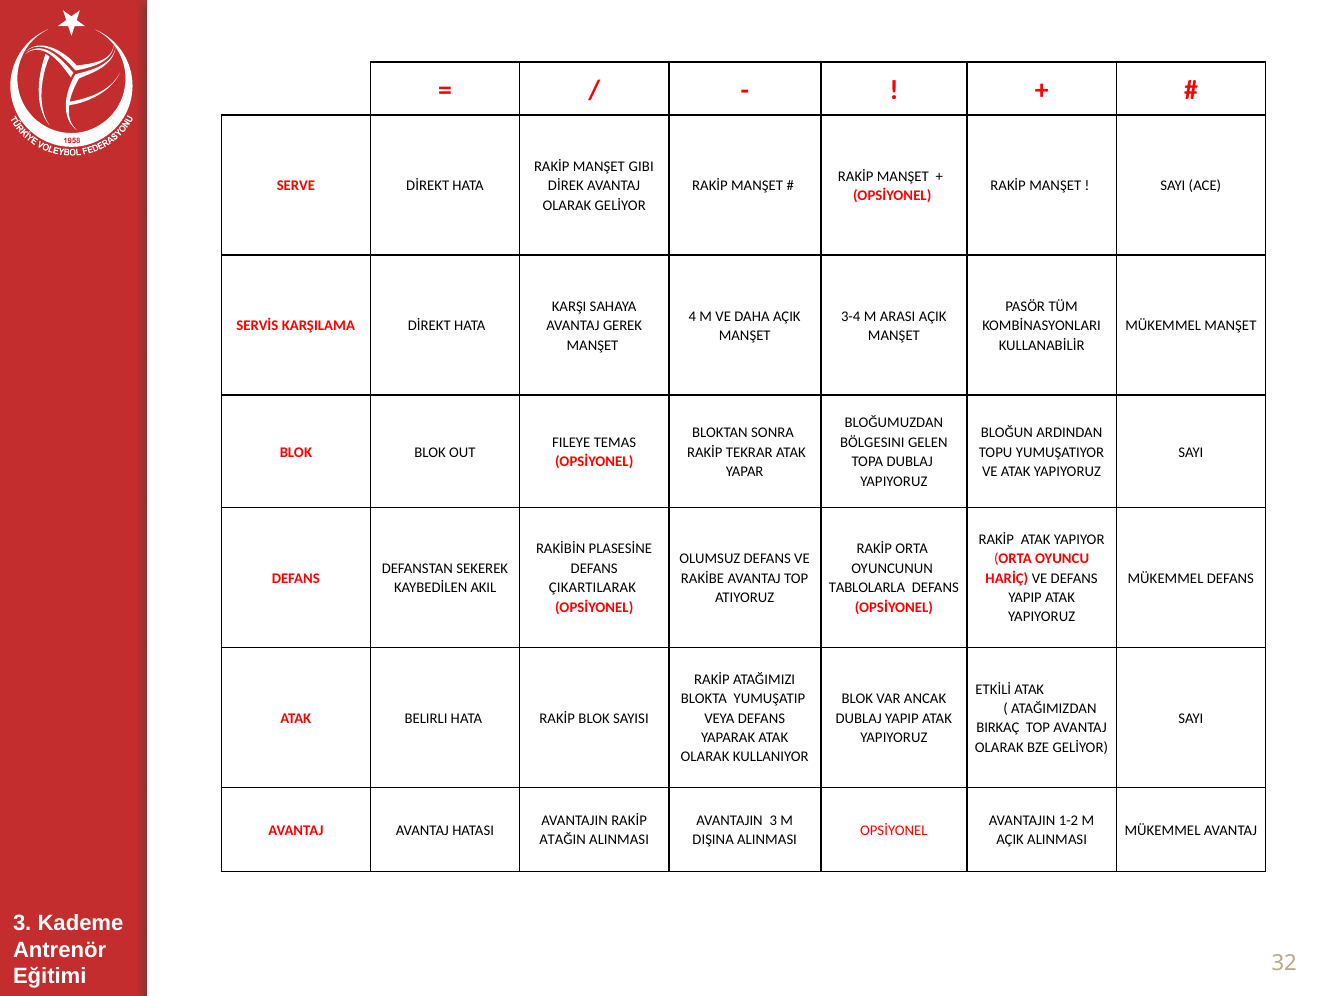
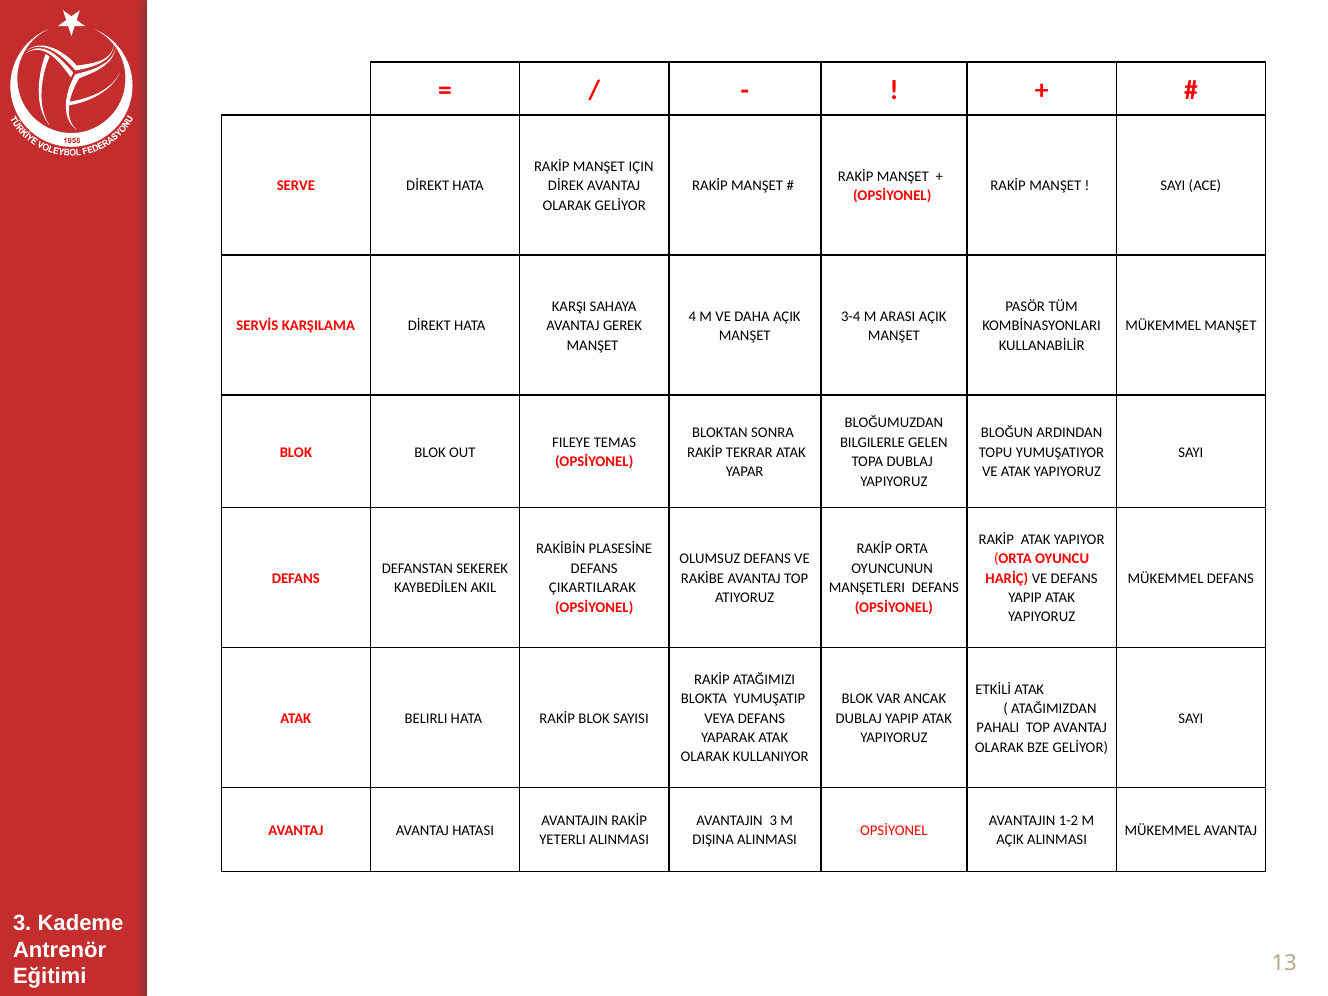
GIBI: GIBI -> IÇIN (641, 167)
BÖLGESINI: BÖLGESINI -> BILGILERLE (872, 442)
TABLOLARLA: TABLOLARLA -> MANŞETLERI (867, 588)
BIRKAÇ: BIRKAÇ -> PAHALI (998, 728)
ATAĞIN: ATAĞIN -> YETERLI (563, 840)
32: 32 -> 13 (1284, 963)
